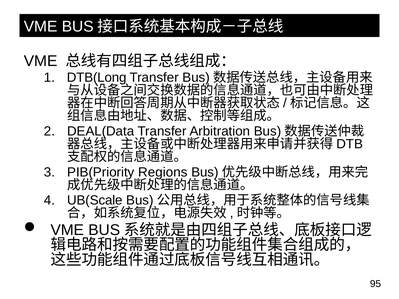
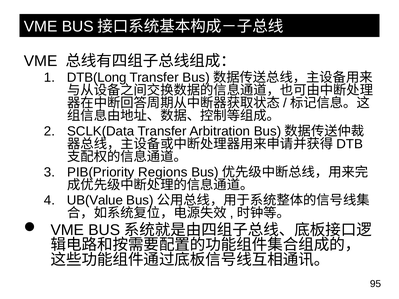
DEAL(Data: DEAL(Data -> SCLK(Data (101, 131)
UB(Scale: UB(Scale -> UB(Value (95, 201)
